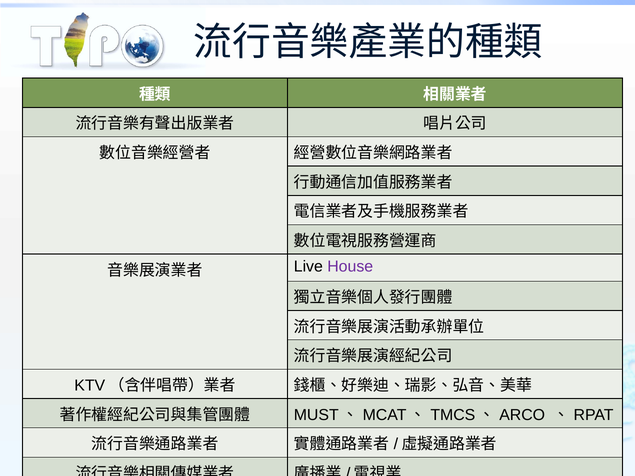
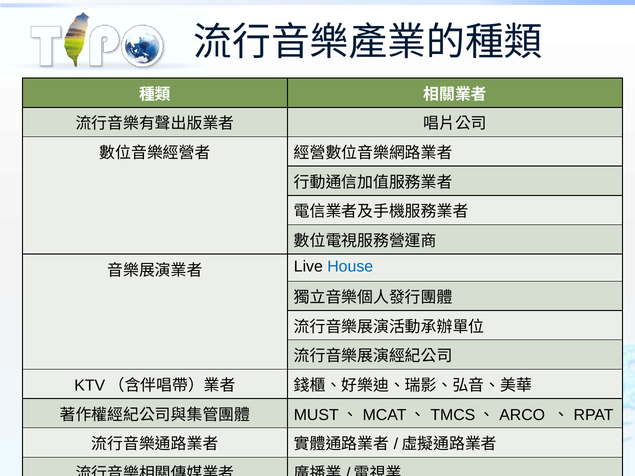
House colour: purple -> blue (350, 267)
